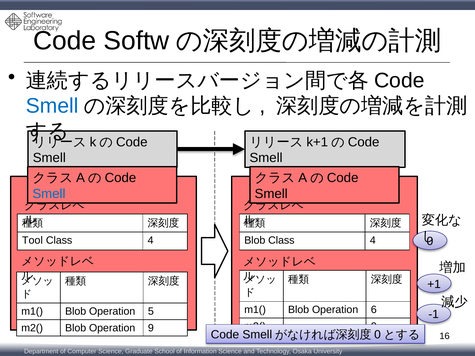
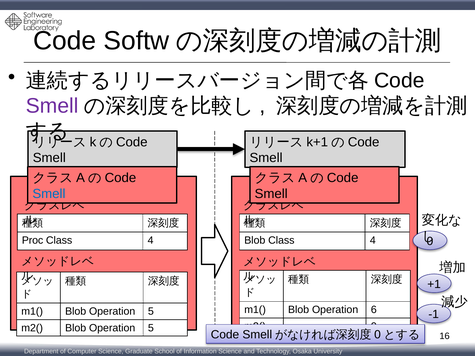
Smell colour: blue -> purple (52, 106)
Tool: Tool -> Proc (33, 241)
m2( Blob Operation 9: 9 -> 5 (151, 328)
